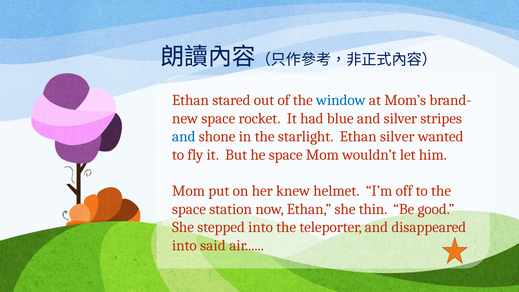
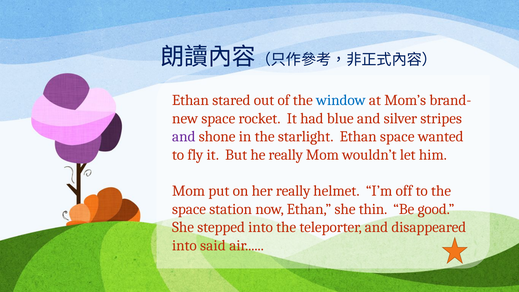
and colour: blue -> purple (184, 137)
Ethan silver: silver -> space (397, 137)
he space: space -> really (286, 155)
her knew: knew -> really (293, 191)
